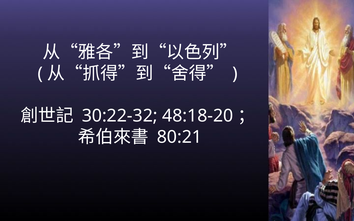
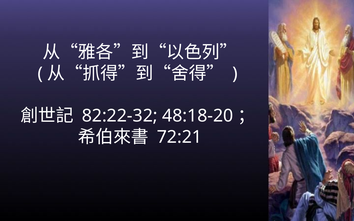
30:22-32: 30:22-32 -> 82:22-32 (120, 116)
80:21: 80:21 -> 72:21 (179, 137)
